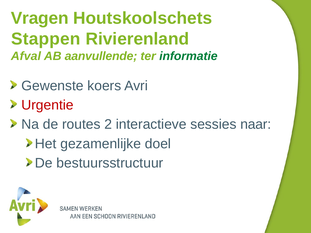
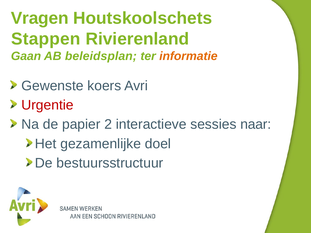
Afval: Afval -> Gaan (26, 56)
aanvullende: aanvullende -> beleidsplan (101, 56)
informatie colour: green -> orange (188, 56)
routes: routes -> papier (81, 125)
